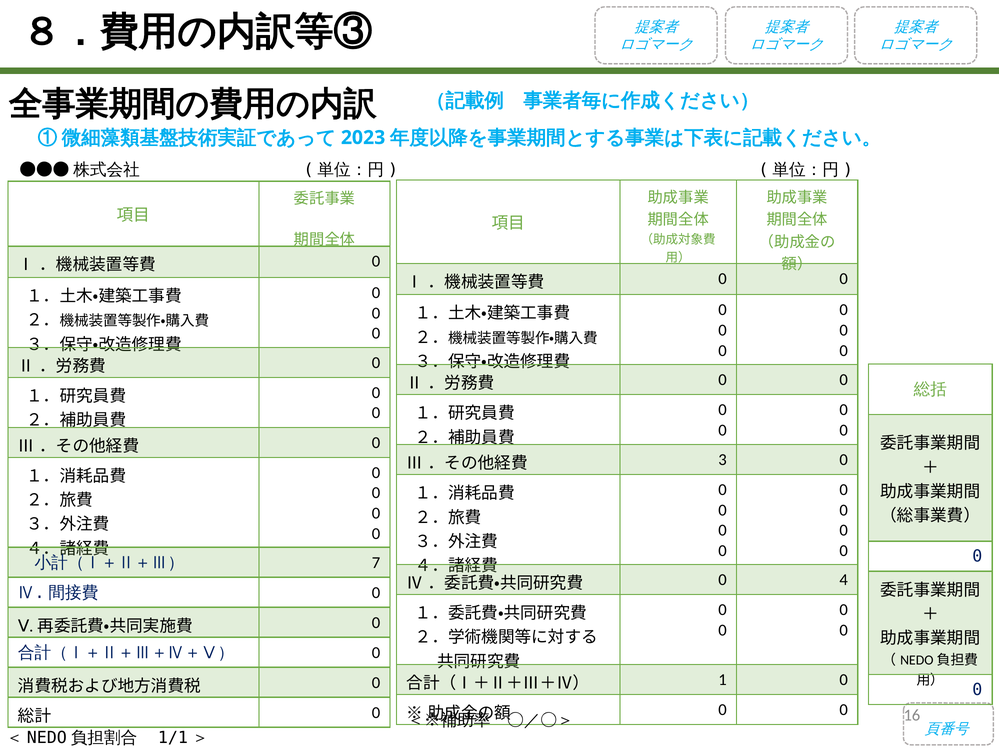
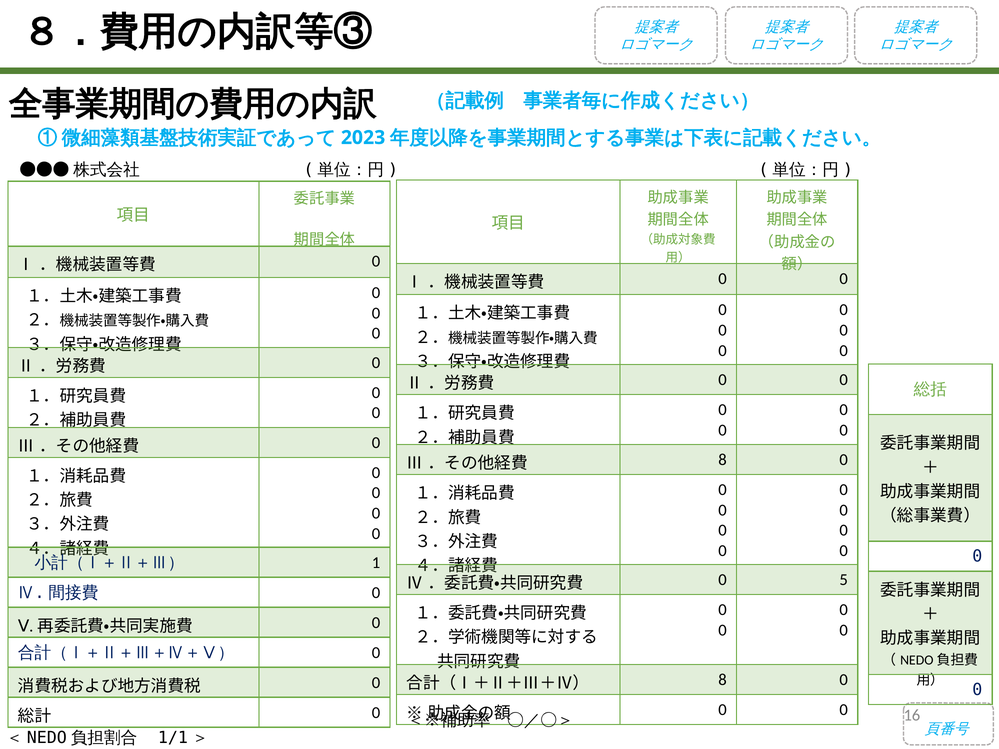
3: 3 -> 8 (723, 460)
7: 7 -> 1 (376, 563)
4: 4 -> 5 (844, 580)
1: 1 -> 8 (723, 680)
